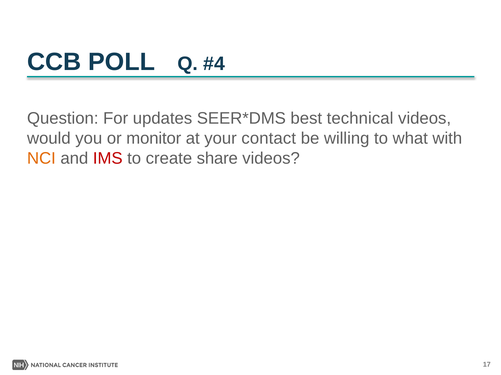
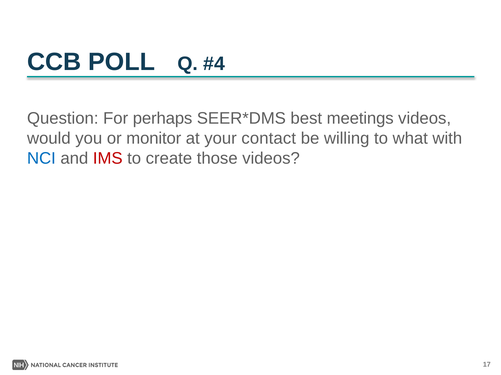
updates: updates -> perhaps (163, 118)
technical: technical -> meetings (360, 118)
NCI colour: orange -> blue (41, 159)
share: share -> those (217, 159)
